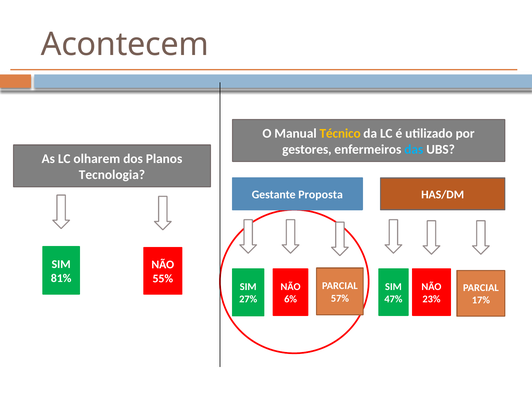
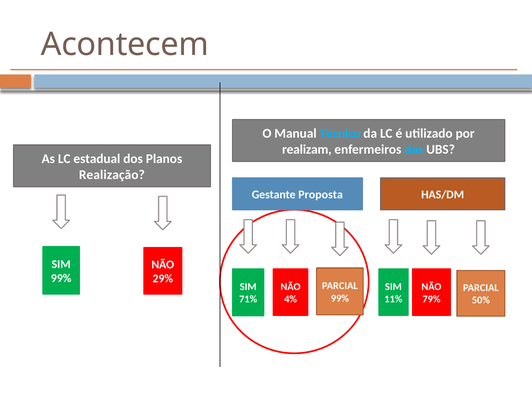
Técnico colour: yellow -> light blue (340, 133)
gestores: gestores -> realizam (307, 149)
olharem: olharem -> estadual (97, 159)
Tecnologia: Tecnologia -> Realização (112, 175)
81%: 81% -> 99% (61, 278)
55%: 55% -> 29% (163, 279)
57%: 57% -> 99% (340, 298)
6%: 6% -> 4% (291, 299)
47%: 47% -> 11% (393, 299)
23%: 23% -> 79% (431, 299)
27%: 27% -> 71% (248, 299)
17%: 17% -> 50% (481, 300)
